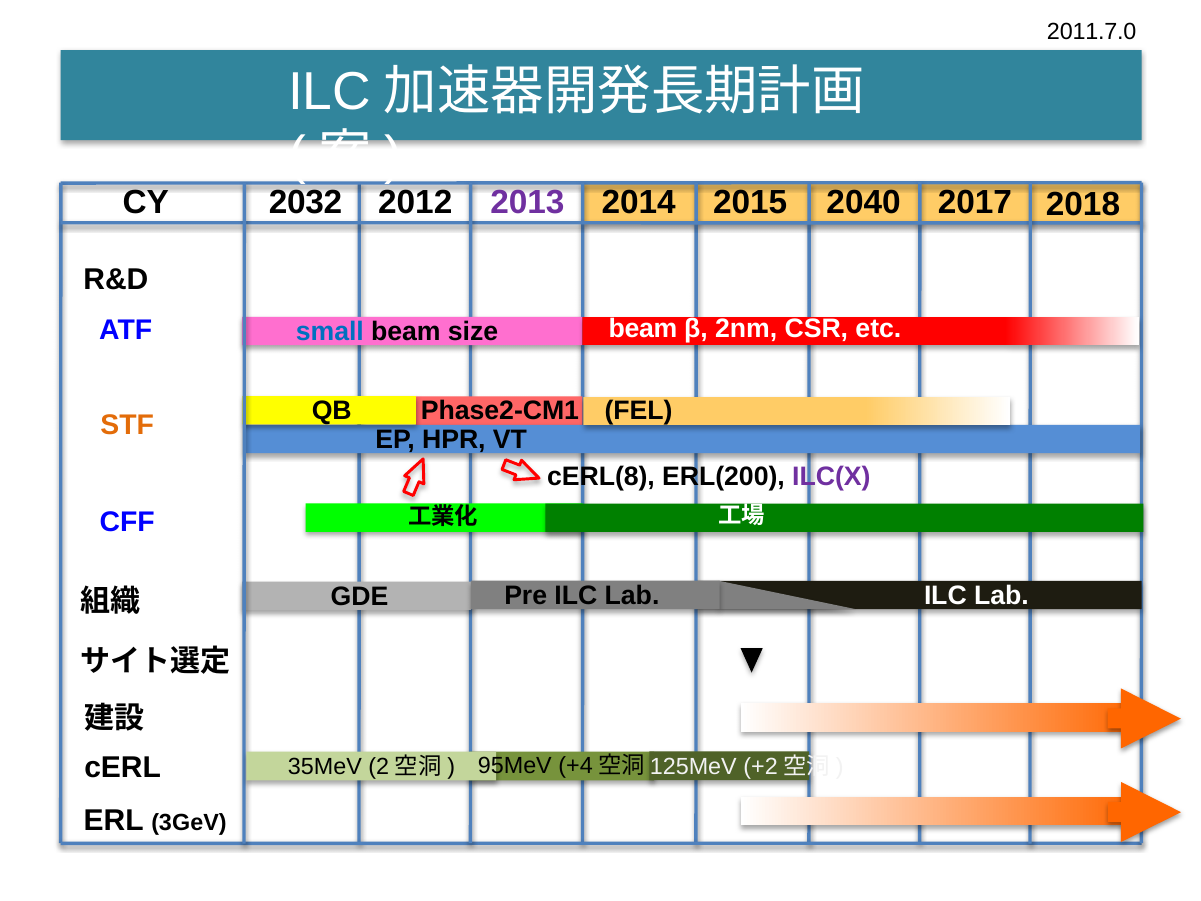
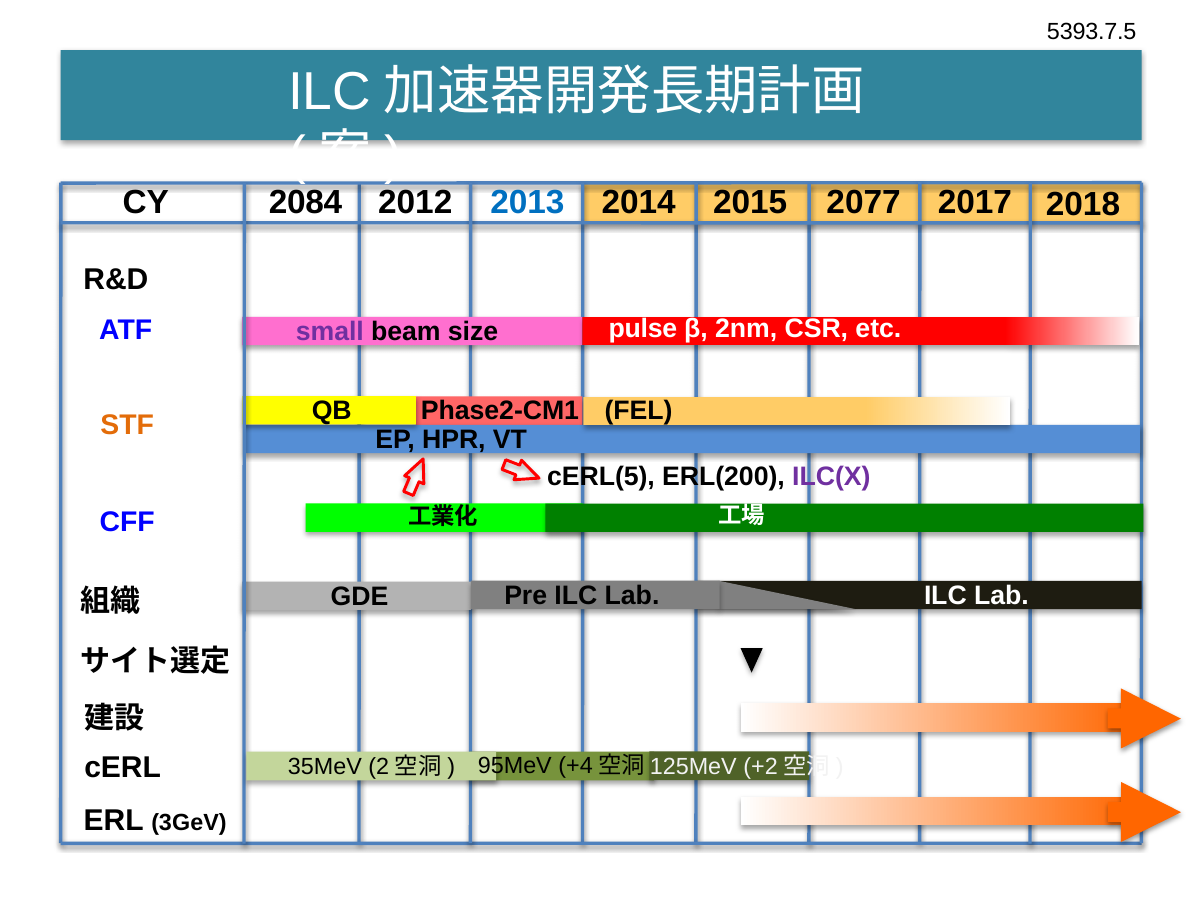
2011.7.0: 2011.7.0 -> 5393.7.5 (1092, 32)
2032: 2032 -> 2084 (305, 203)
2013 colour: purple -> blue (527, 203)
2040: 2040 -> 2077 (864, 203)
beam: beam -> pulse (643, 328)
small colour: blue -> purple (330, 331)
cERL(8: cERL(8 -> cERL(5 (601, 477)
